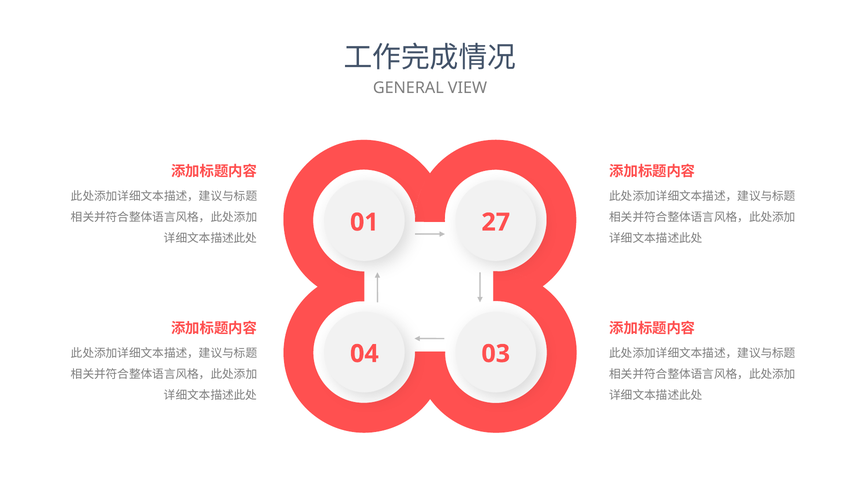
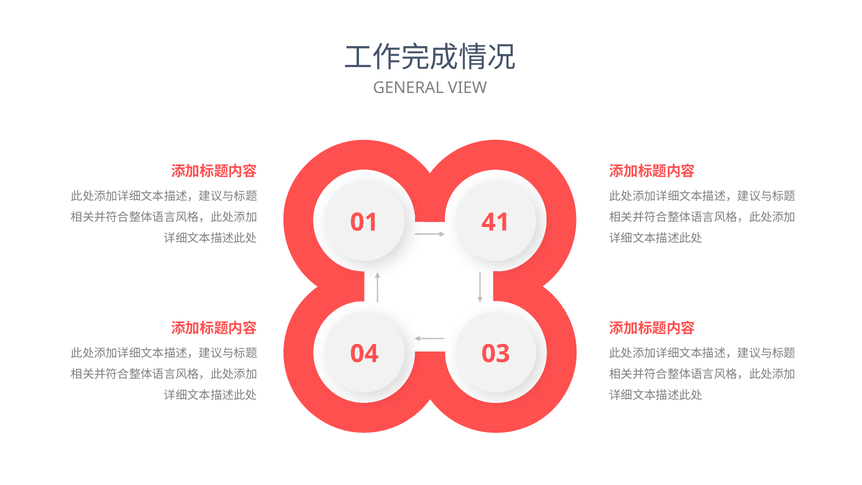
27: 27 -> 41 (496, 222)
